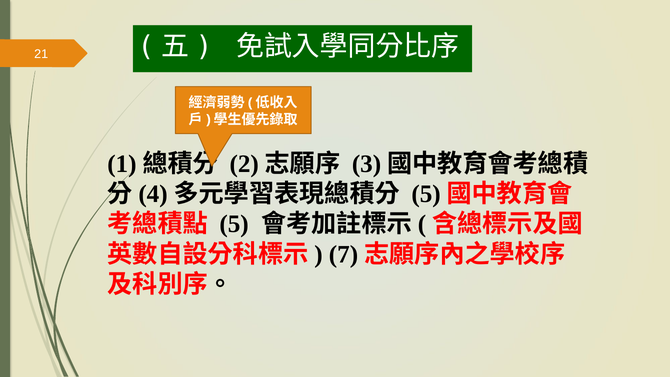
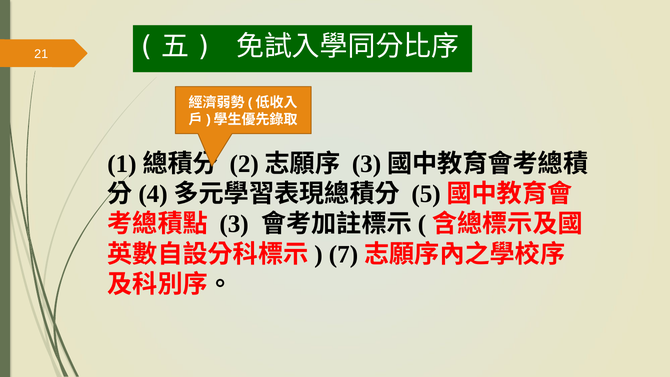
5: 5 -> 3 (234, 224)
